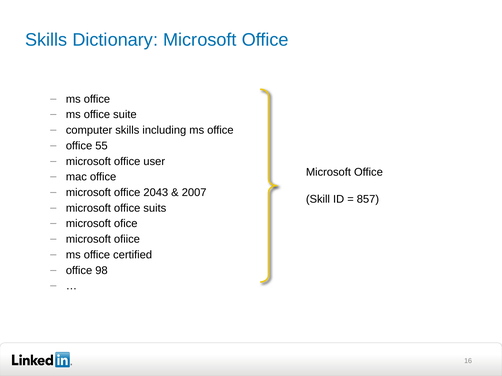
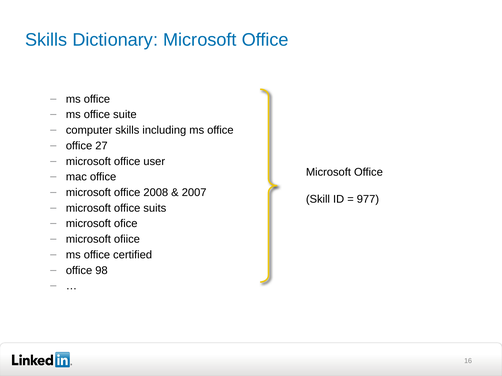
55: 55 -> 27 (101, 146)
2043: 2043 -> 2008 (156, 193)
857: 857 -> 977 (368, 199)
